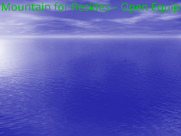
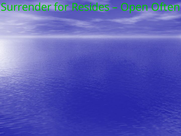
Mountain: Mountain -> Surrender (26, 7)
Equip: Equip -> Often (166, 7)
